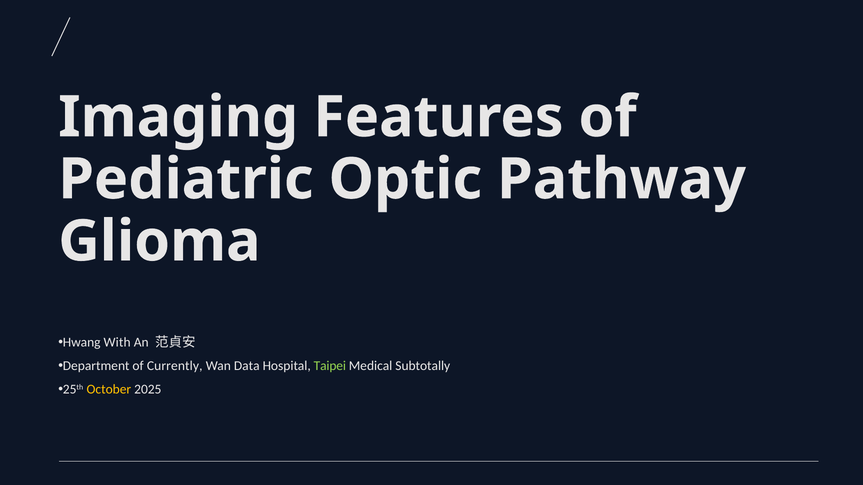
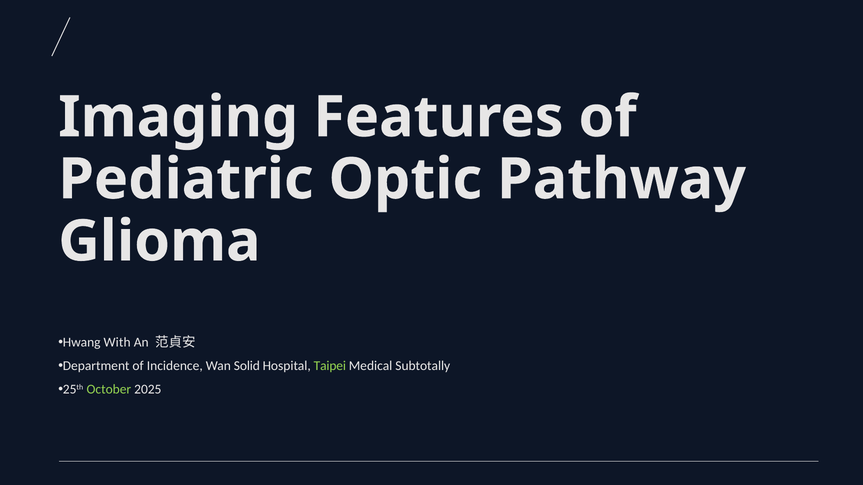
Currently: Currently -> Incidence (175, 366)
Data: Data -> Solid (247, 366)
October colour: yellow -> light green (109, 390)
